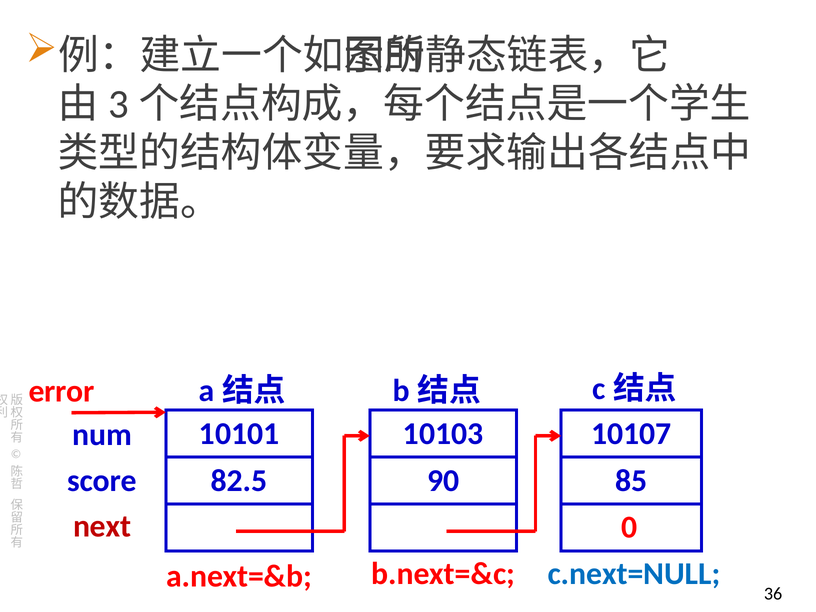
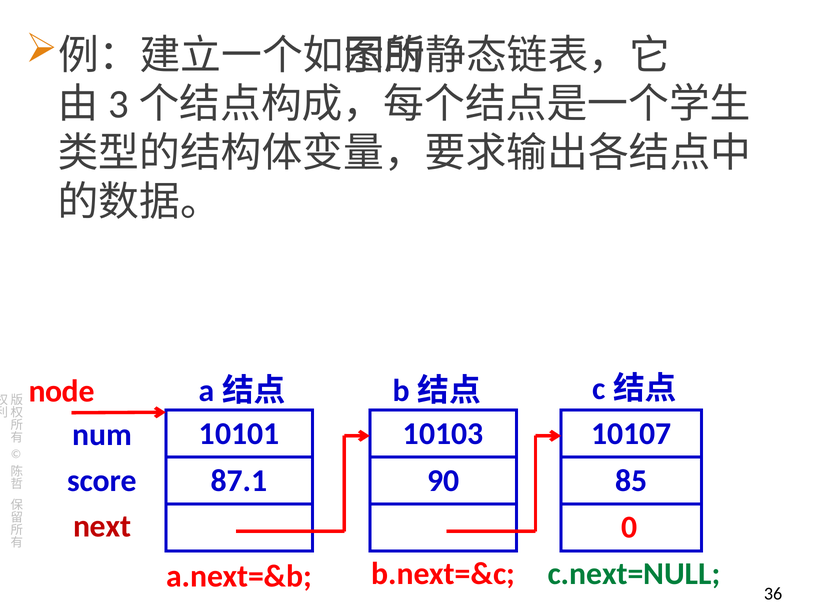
error: error -> node (62, 391)
82.5: 82.5 -> 87.1 (239, 481)
c.next=NULL colour: blue -> green (634, 574)
